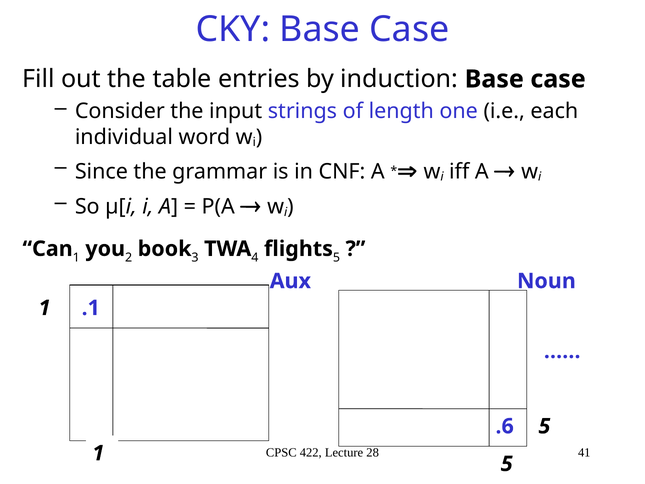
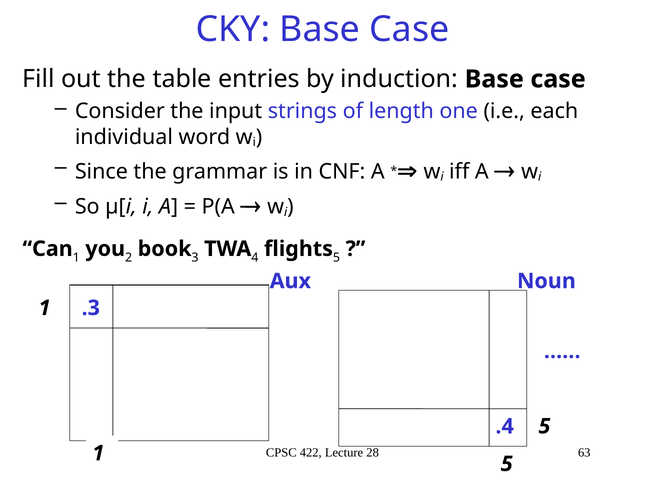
.1: .1 -> .3 (91, 308)
.6: .6 -> .4 (505, 426)
41: 41 -> 63 (584, 452)
